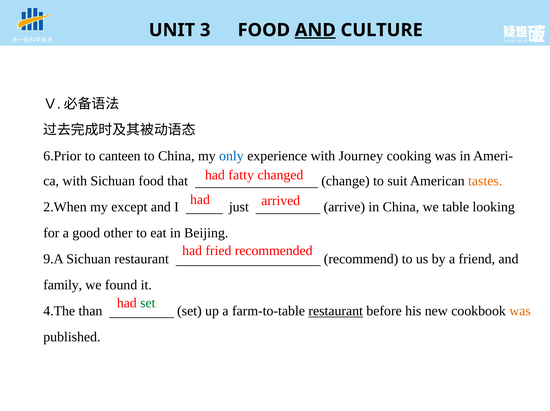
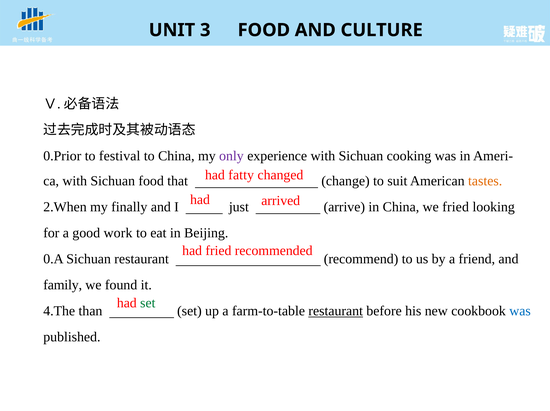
AND underline: present -> none (315, 30)
6.Prior: 6.Prior -> 0.Prior (62, 156)
canteen: canteen -> festival (120, 156)
only colour: blue -> purple (231, 156)
experience with Journey: Journey -> Sichuan (361, 156)
except: except -> finally (129, 207)
we table: table -> fried (456, 207)
other: other -> work (118, 233)
9.A: 9.A -> 0.A (53, 259)
was colour: orange -> blue (520, 311)
